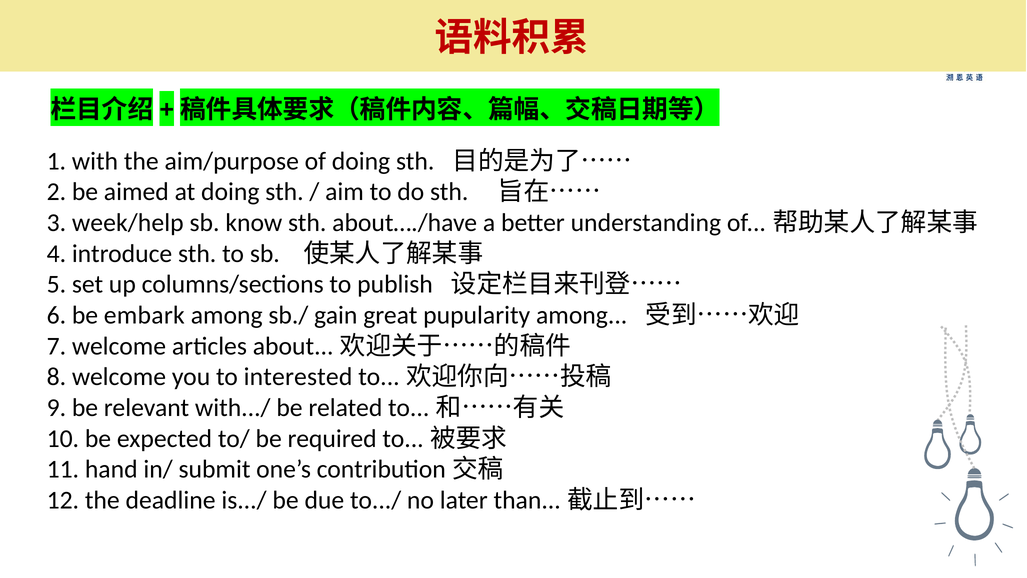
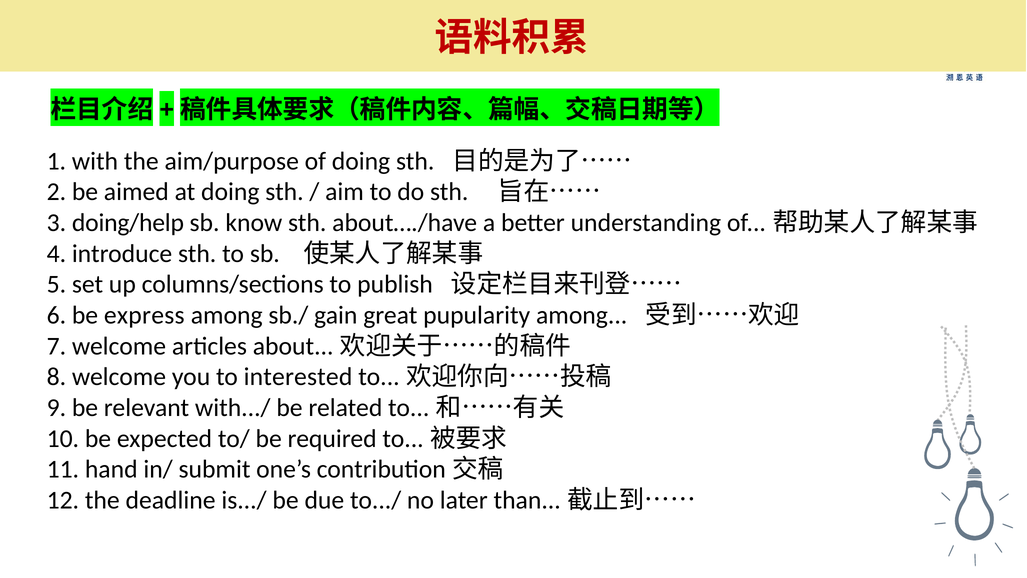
week/help: week/help -> doing/help (128, 223)
embark: embark -> express (144, 315)
